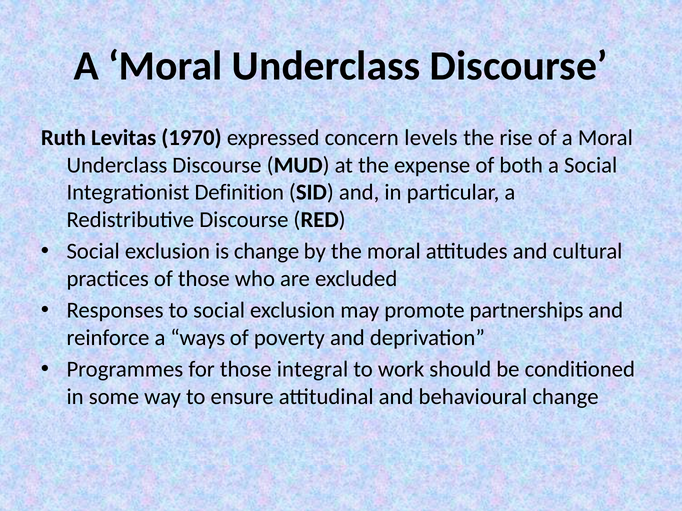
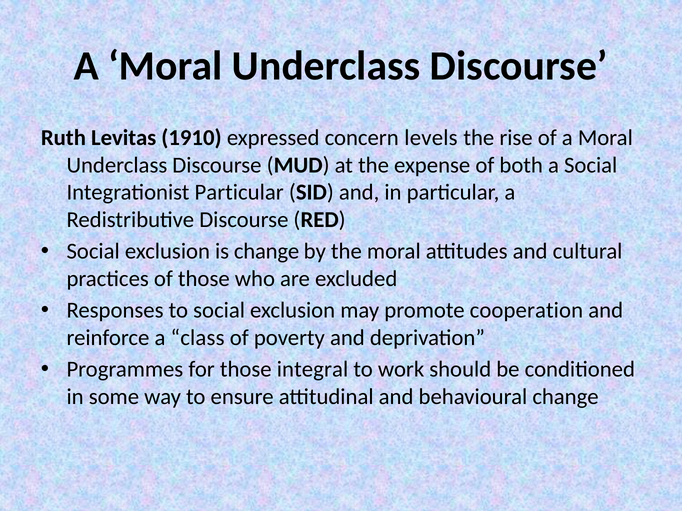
1970: 1970 -> 1910 (191, 138)
Integrationist Definition: Definition -> Particular (239, 193)
partnerships: partnerships -> cooperation (526, 311)
ways: ways -> class (198, 338)
